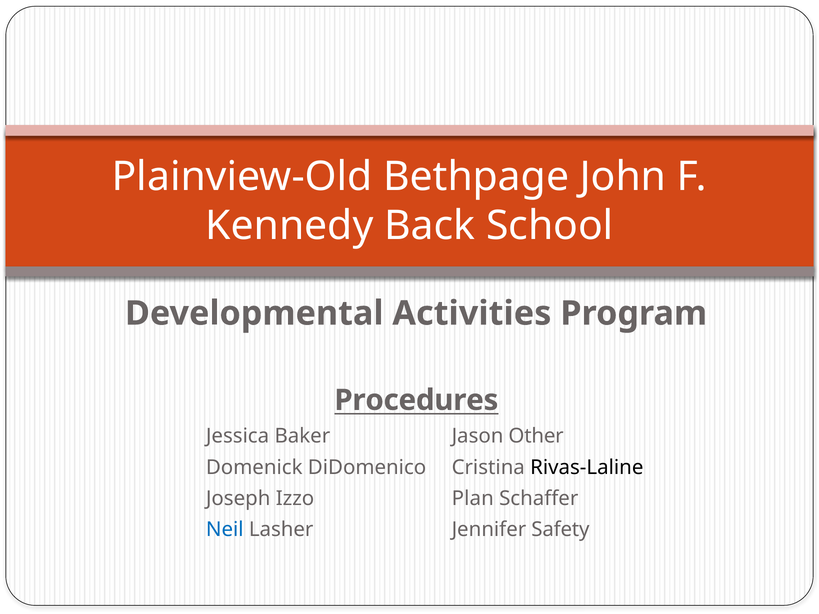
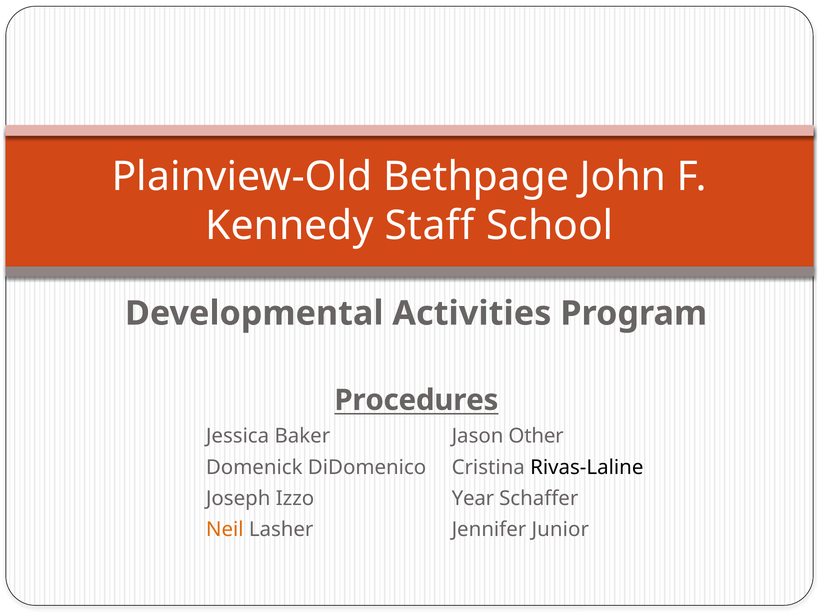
Back: Back -> Staff (430, 226)
Plan: Plan -> Year (473, 499)
Neil colour: blue -> orange (225, 530)
Safety: Safety -> Junior (560, 530)
